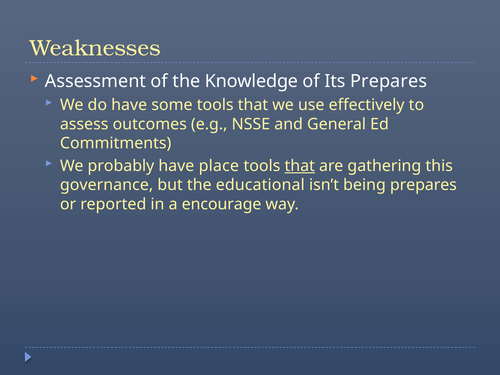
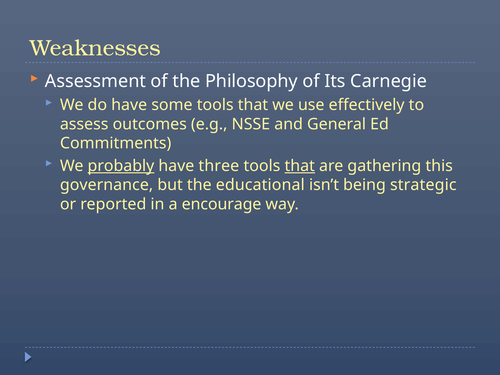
Knowledge: Knowledge -> Philosophy (251, 81)
Its Prepares: Prepares -> Carnegie (389, 81)
probably underline: none -> present (121, 166)
place: place -> three (219, 166)
being prepares: prepares -> strategic (423, 185)
